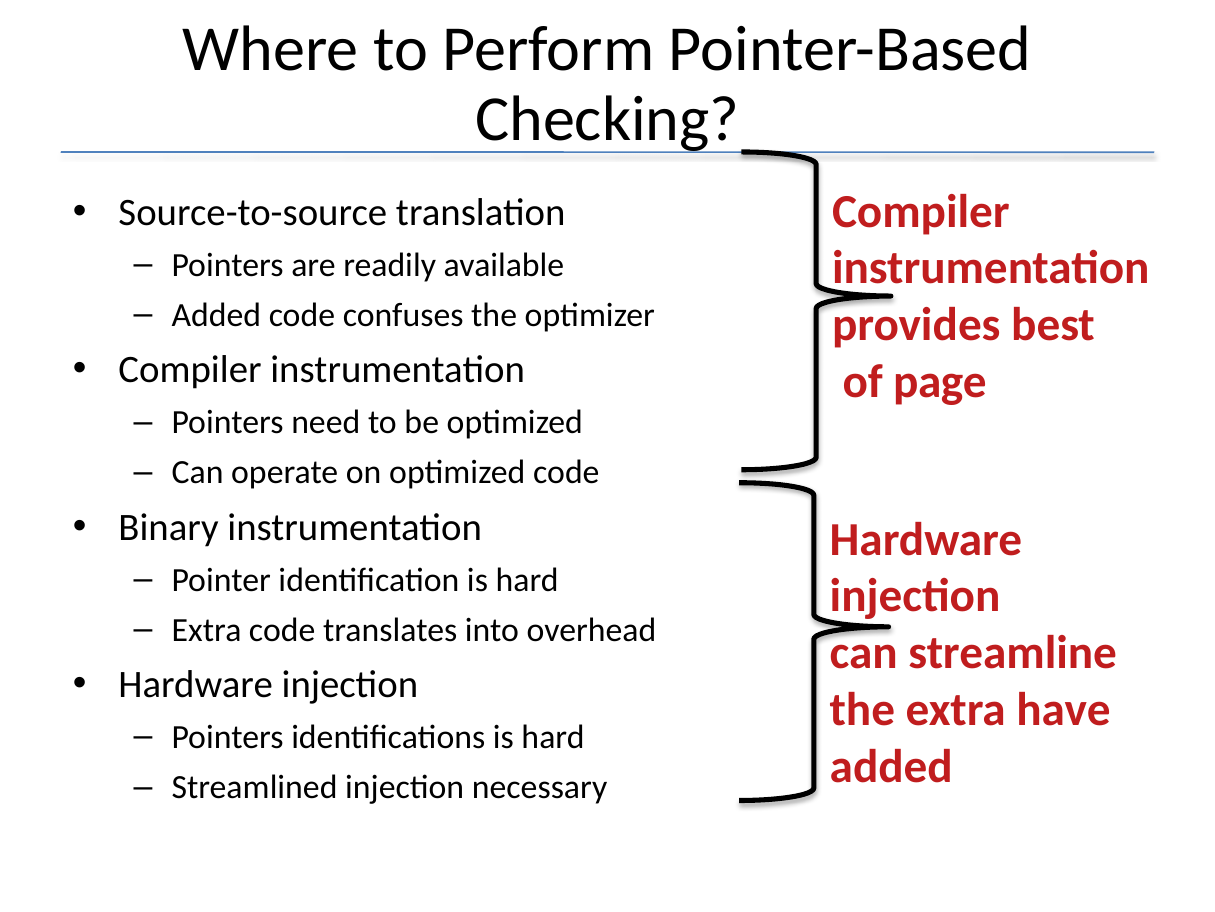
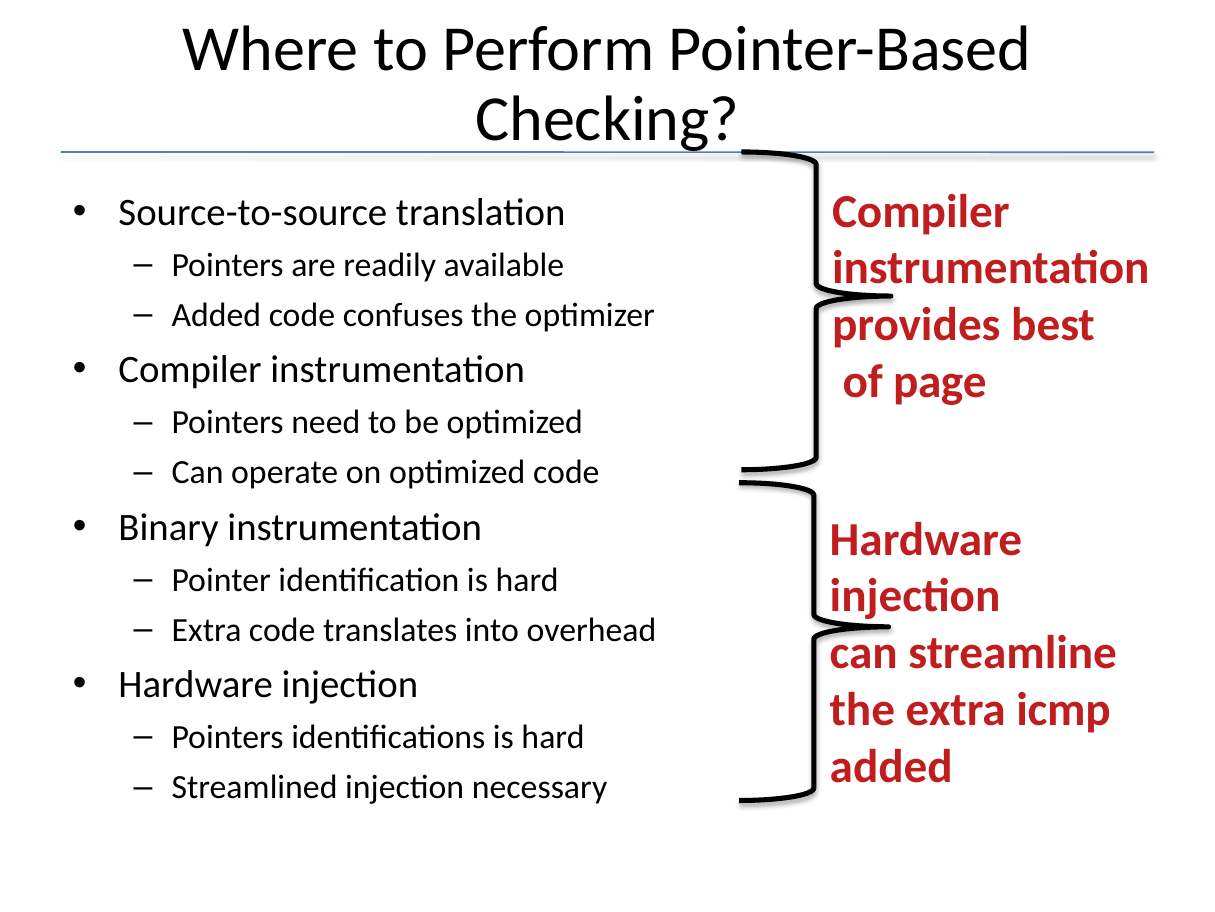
have: have -> icmp (1064, 709)
